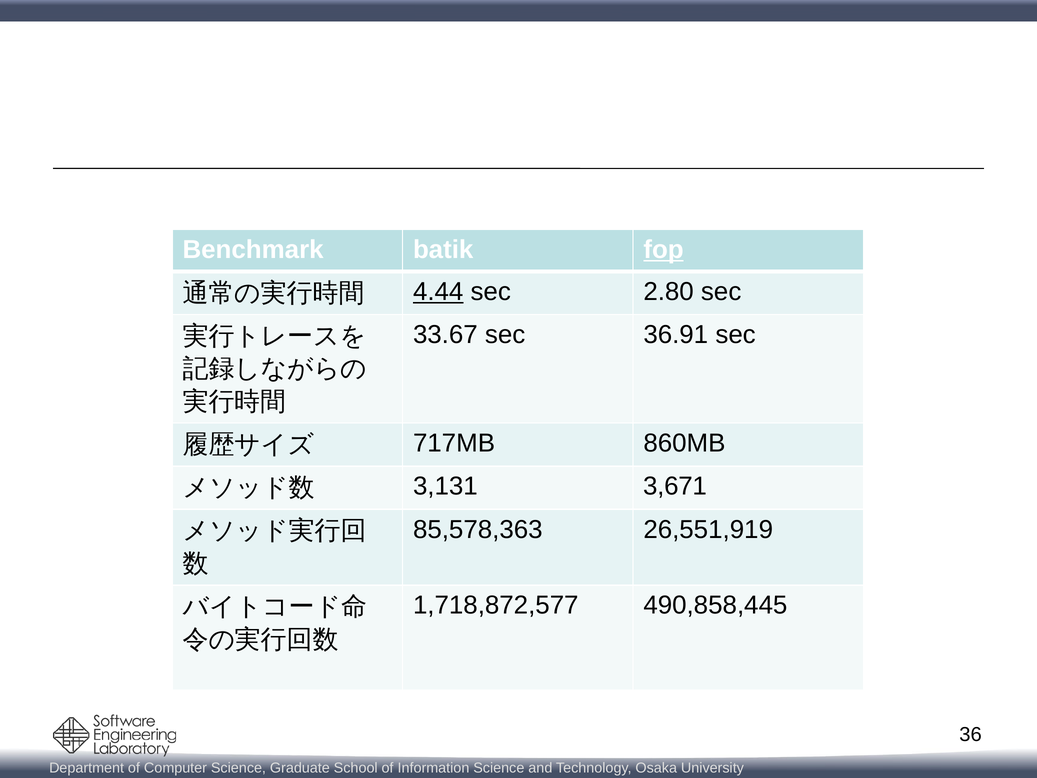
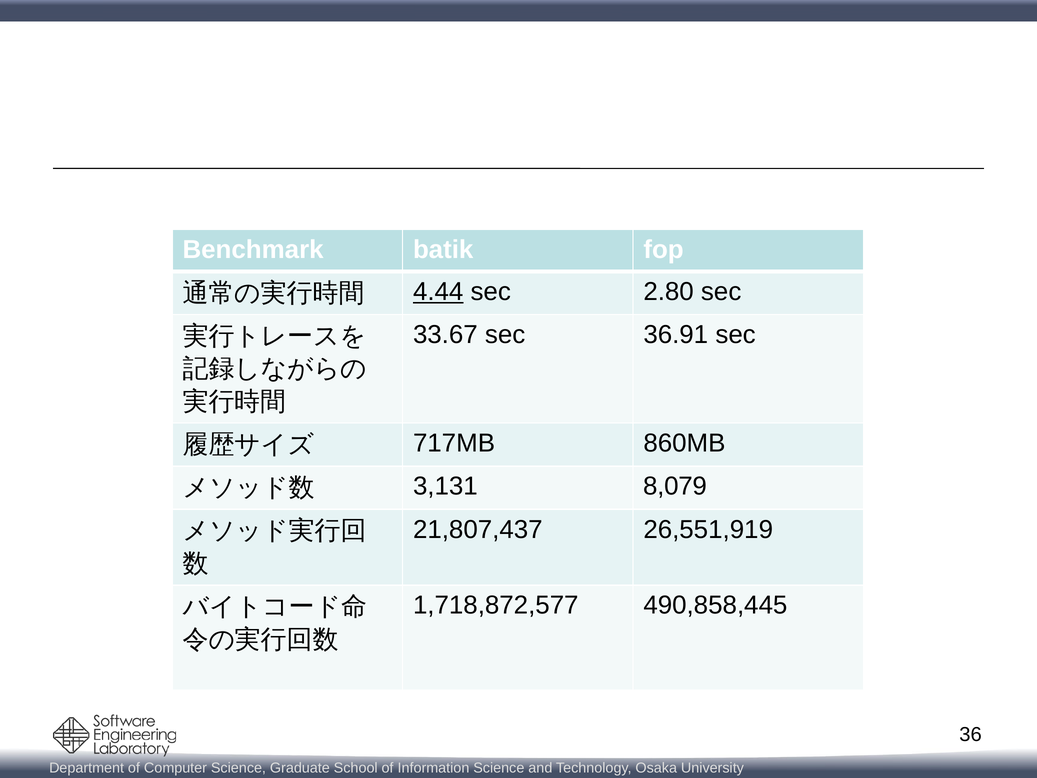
fop underline: present -> none (664, 249)
3,671: 3,671 -> 8,079 (675, 486)
85,578,363: 85,578,363 -> 21,807,437 (478, 529)
